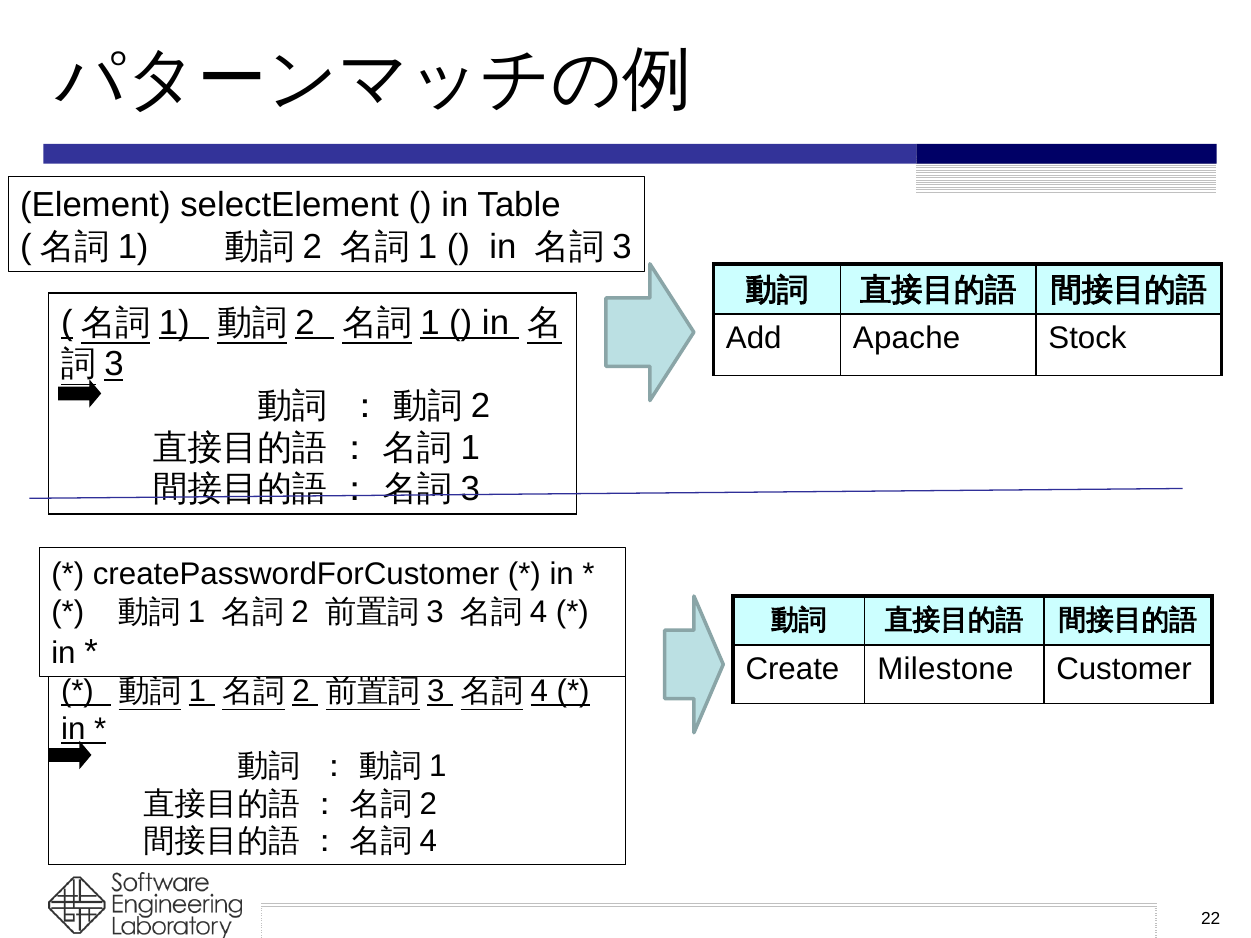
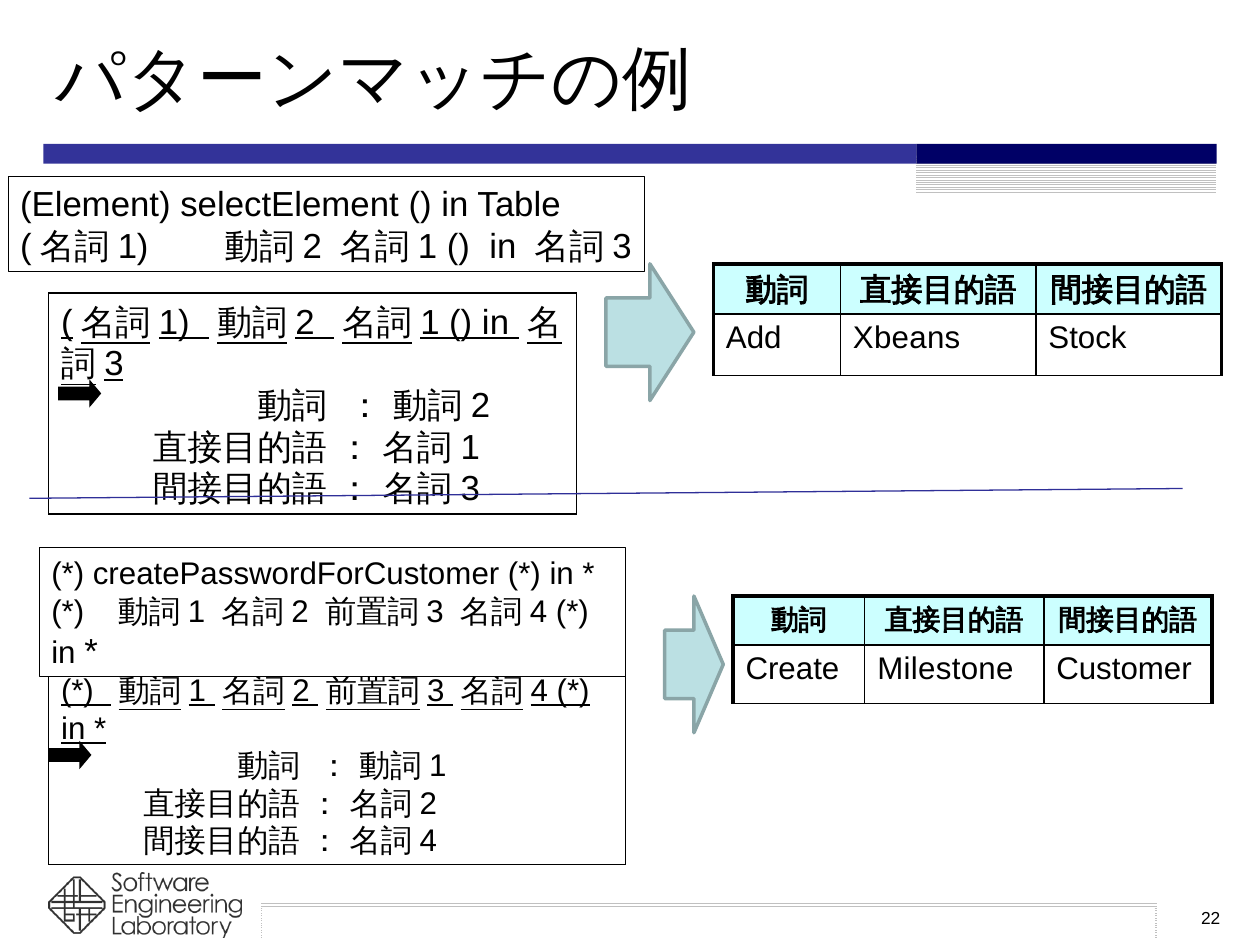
Apache: Apache -> Xbeans (907, 338)
